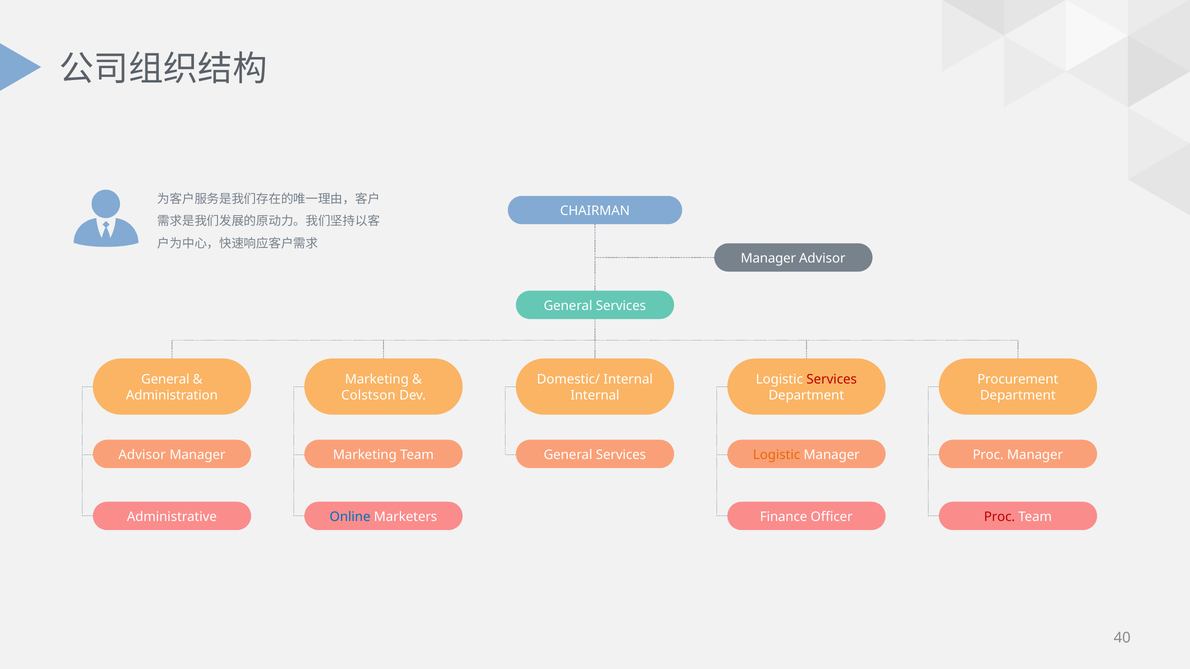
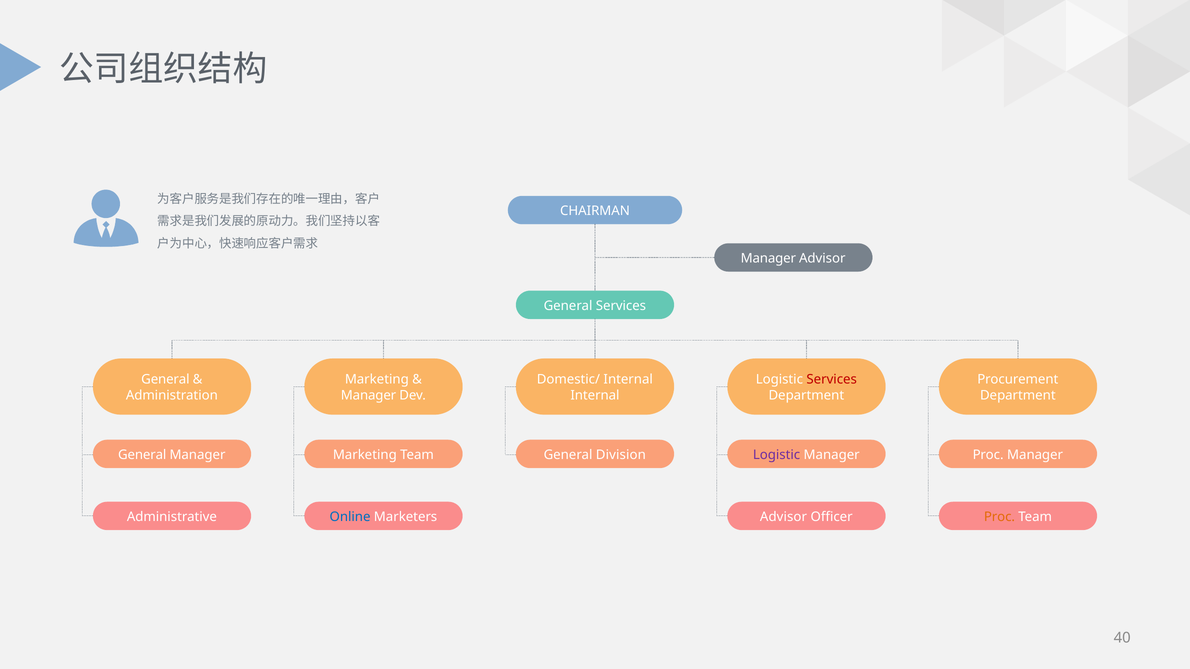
Colstson: Colstson -> Manager (369, 396)
Advisor: Advisor -> General (142, 455)
Manager General Services: Services -> Division (621, 455)
Logistic colour: orange -> purple (777, 455)
Finance: Finance -> Advisor (784, 517)
Proc colour: red -> orange (999, 517)
